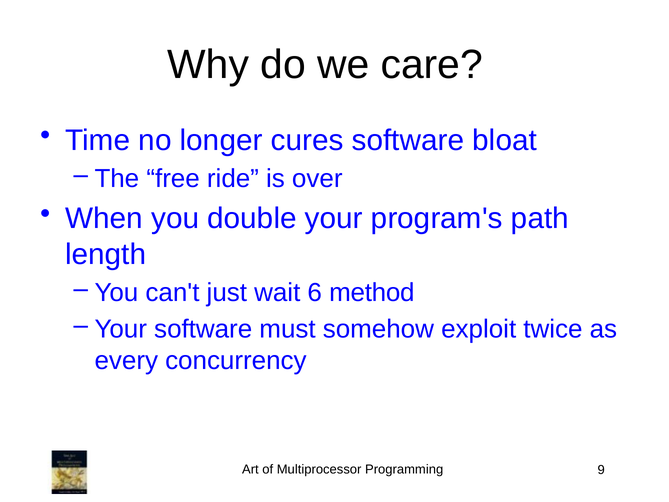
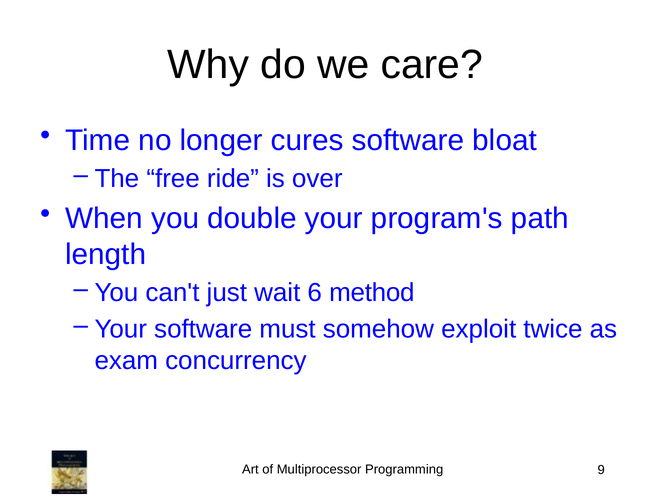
every: every -> exam (126, 360)
